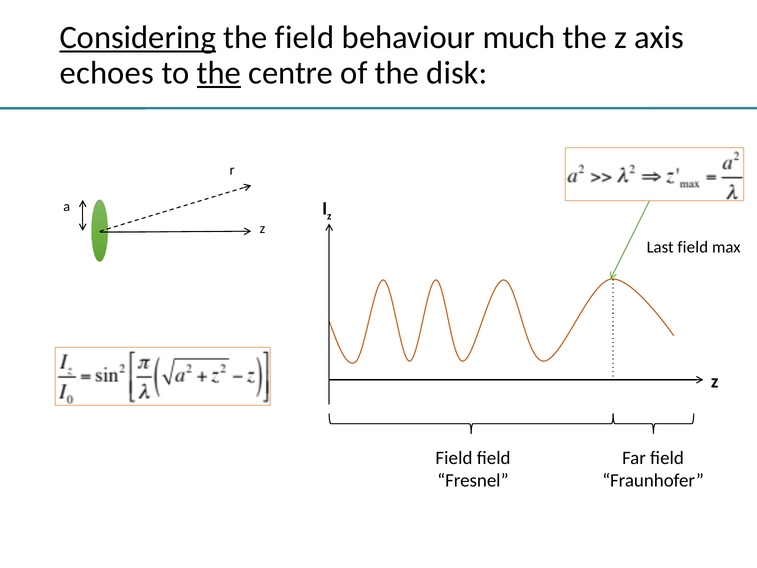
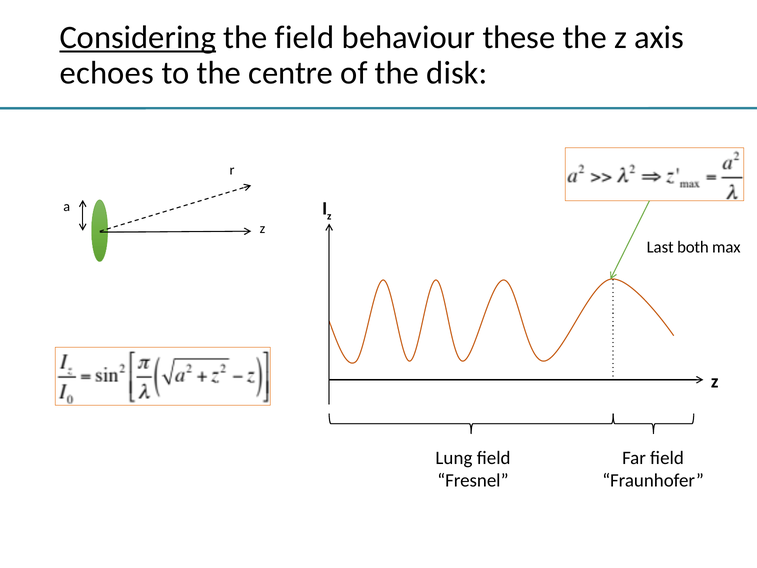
much: much -> these (519, 38)
the underline: present -> none (219, 73)
Last field: field -> both (693, 247)
Field: Field -> Lung (454, 458)
